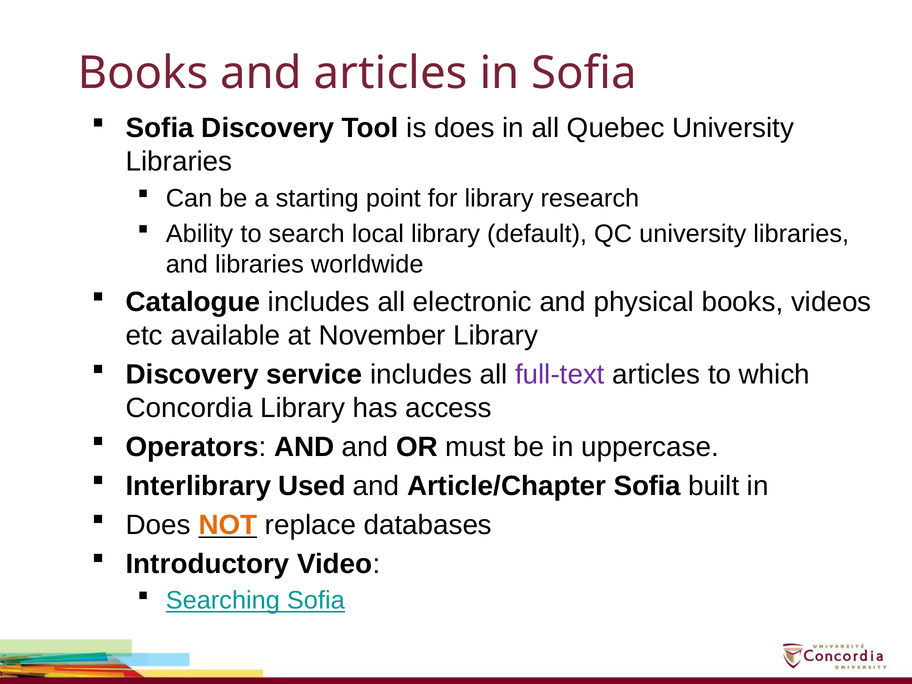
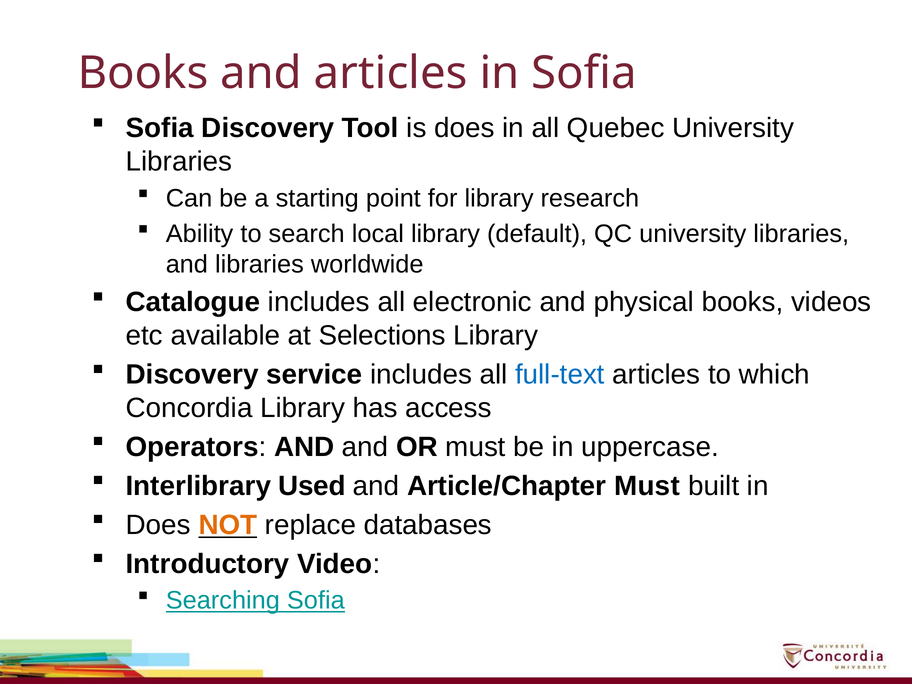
November: November -> Selections (382, 335)
full-text colour: purple -> blue (560, 374)
Article/Chapter Sofia: Sofia -> Must (647, 486)
